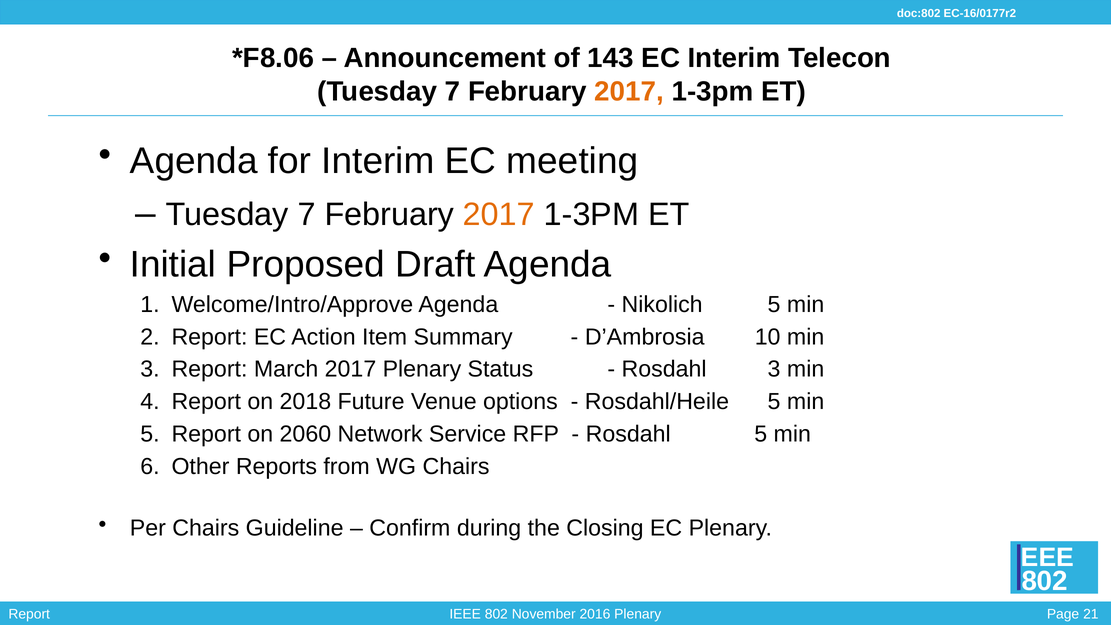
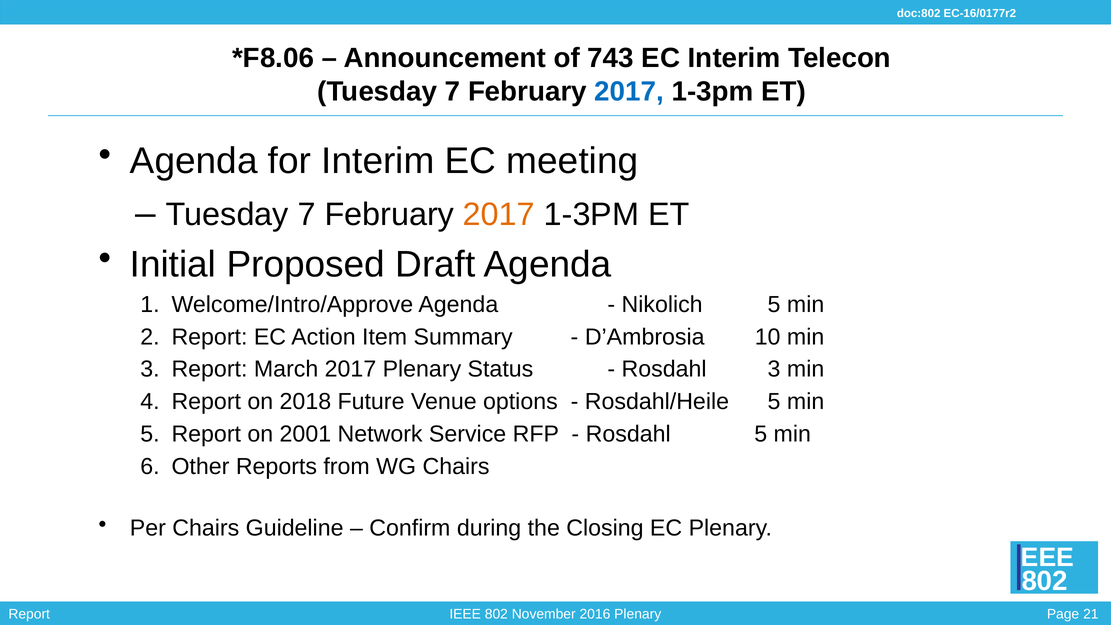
143: 143 -> 743 (611, 58)
2017 colour: orange -> blue (629, 92)
2060: 2060 -> 2001 (305, 434)
